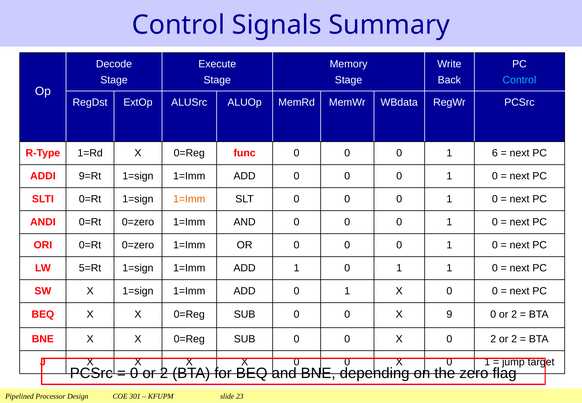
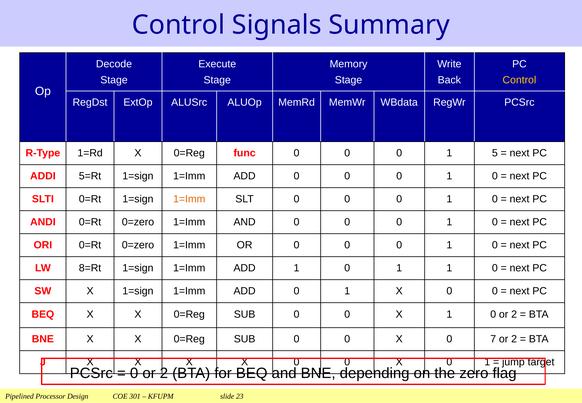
Control colour: light blue -> yellow (519, 80)
6: 6 -> 5 (495, 153)
9=Rt: 9=Rt -> 5=Rt (90, 176)
5=Rt: 5=Rt -> 8=Rt (90, 268)
X 9: 9 -> 1 (449, 314)
0 2: 2 -> 7 (493, 339)
